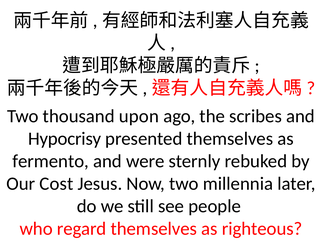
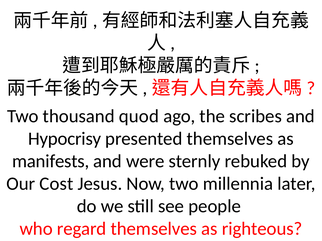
upon: upon -> quod (139, 116)
fermento: fermento -> manifests (51, 161)
